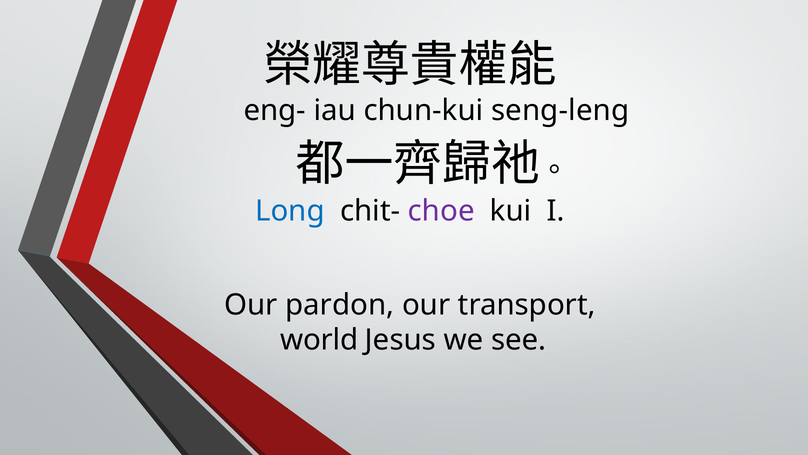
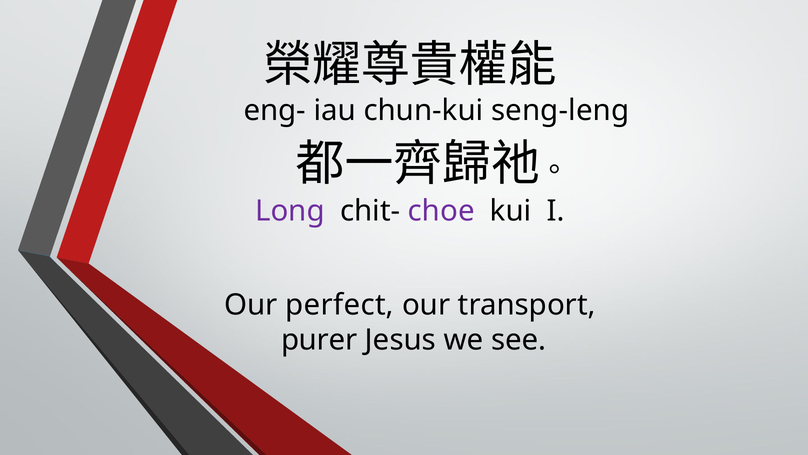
Long colour: blue -> purple (290, 211)
pardon: pardon -> perfect (340, 304)
world: world -> purer (319, 340)
